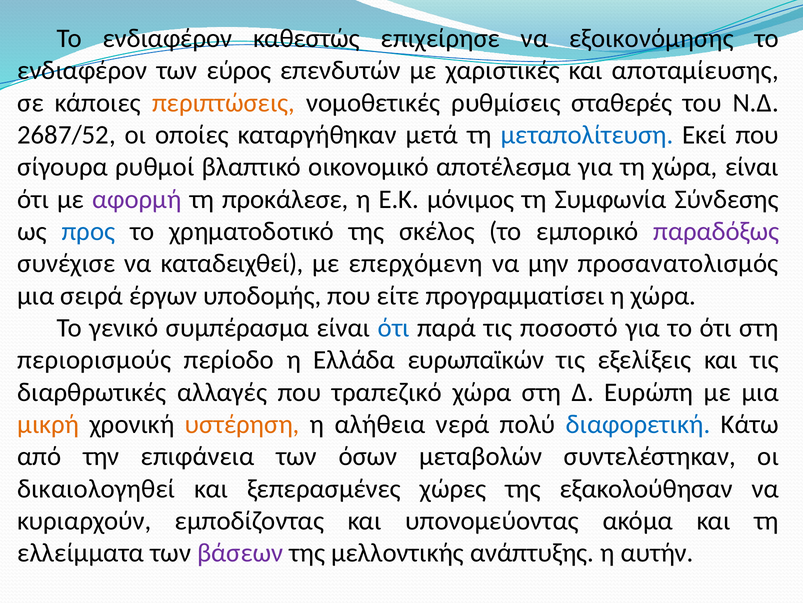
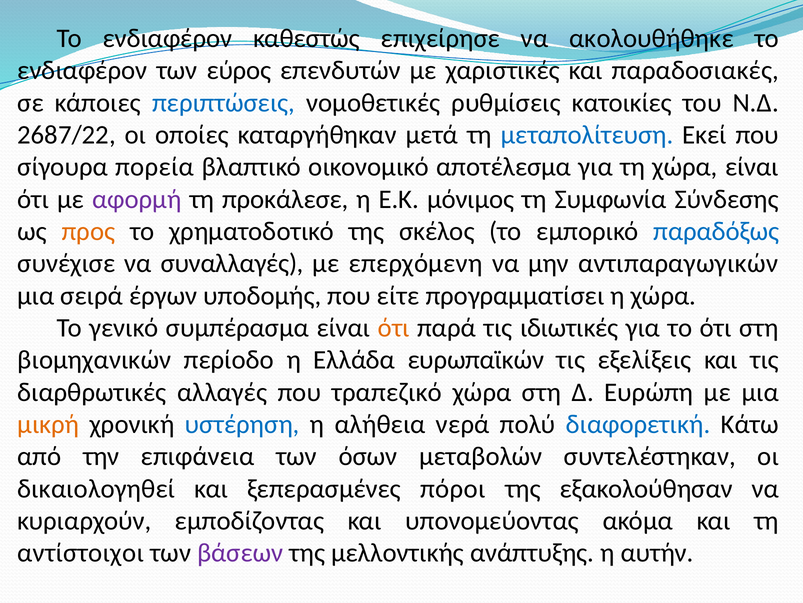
εξοικονόμησης: εξοικονόμησης -> ακολουθήθηκε (651, 38)
αποταμίευσης: αποταμίευσης -> παραδοσιακές (695, 71)
περιπτώσεις colour: orange -> blue (224, 103)
σταθερές: σταθερές -> κατοικίες (622, 103)
2687/52: 2687/52 -> 2687/22 (67, 135)
ρυθμοί: ρυθμοί -> πορεία (155, 167)
προς colour: blue -> orange (88, 231)
παραδόξως colour: purple -> blue (716, 231)
καταδειχθεί: καταδειχθεί -> συναλλαγές (232, 263)
προσανατολισμός: προσανατολισμός -> αντιπαραγωγικών (678, 263)
ότι colour: blue -> orange (394, 328)
ποσοστό: ποσοστό -> ιδιωτικές (569, 328)
περιορισμούς: περιορισμούς -> βιομηχανικών (94, 360)
υστέρηση colour: orange -> blue (242, 424)
χώρες: χώρες -> πόροι (453, 488)
ελλείμματα: ελλείμματα -> αντίστοιχοι (81, 552)
